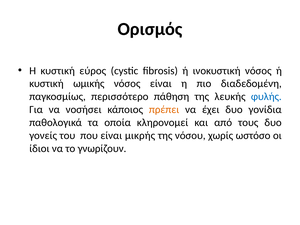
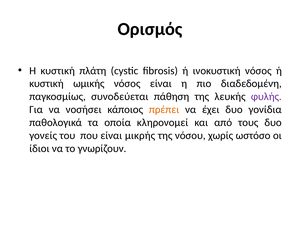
εύρος: εύρος -> πλάτη (93, 71)
περισσότερο: περισσότερο -> συνοδεύεται (120, 97)
φυλής colour: blue -> purple (266, 97)
